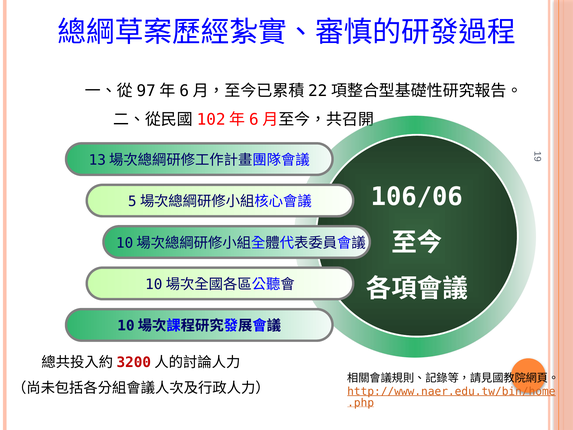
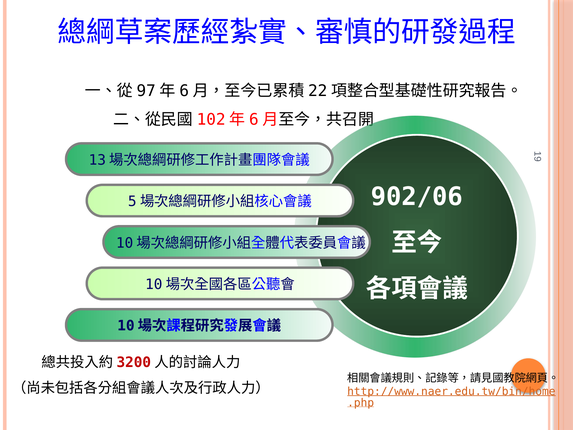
106/06: 106/06 -> 902/06 (417, 197)
